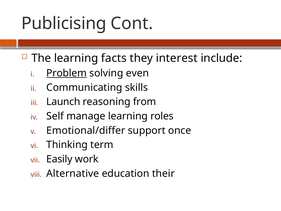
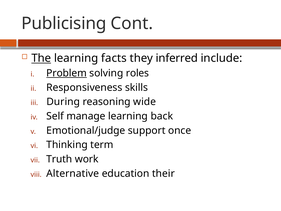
The underline: none -> present (41, 58)
interest: interest -> inferred (177, 58)
even: even -> roles (137, 73)
Communicating: Communicating -> Responsiveness (84, 87)
Launch: Launch -> During (63, 102)
from: from -> wide (145, 102)
roles: roles -> back (162, 116)
Emotional/differ: Emotional/differ -> Emotional/judge (86, 130)
Easily: Easily -> Truth (59, 159)
